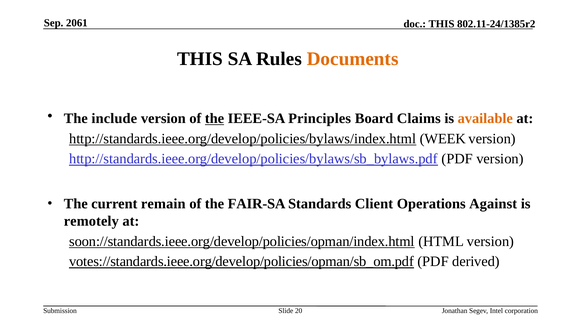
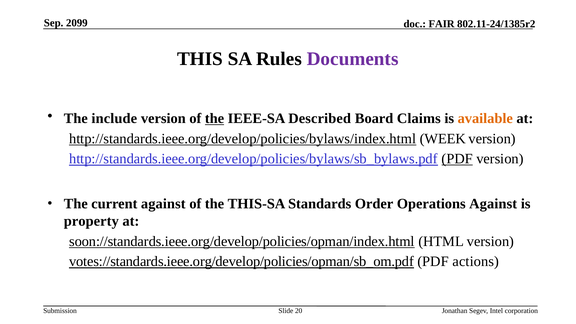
2061: 2061 -> 2099 (77, 23)
THIS: THIS -> FAIR (442, 24)
Documents colour: orange -> purple (353, 59)
Principles: Principles -> Described (320, 118)
PDF underline: none -> present (457, 159)
current remain: remain -> against (163, 204)
FAIR-SA: FAIR-SA -> THIS-SA (257, 204)
Client: Client -> Order (374, 204)
remotely: remotely -> property (91, 221)
derived: derived -> actions (476, 261)
